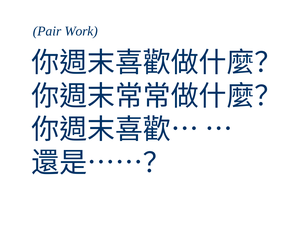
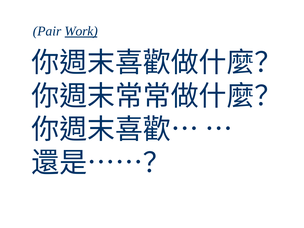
Work underline: none -> present (81, 31)
